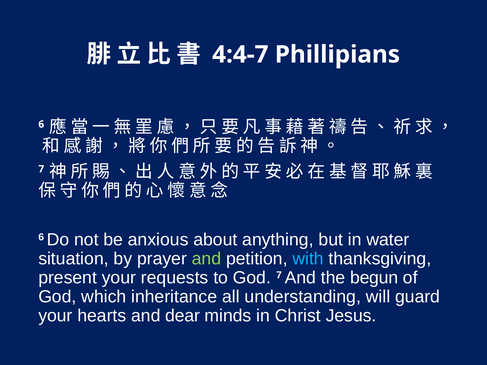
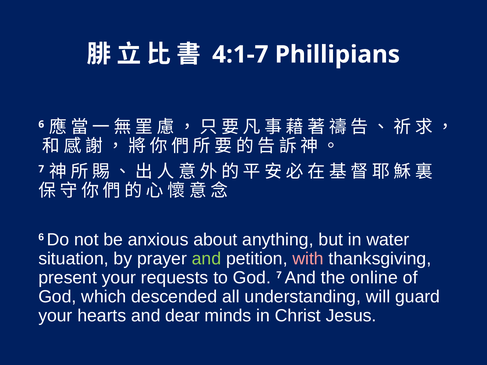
4:4-7: 4:4-7 -> 4:1-7 (240, 55)
with colour: light blue -> pink (308, 259)
begun: begun -> online (374, 278)
inheritance: inheritance -> descended (174, 297)
